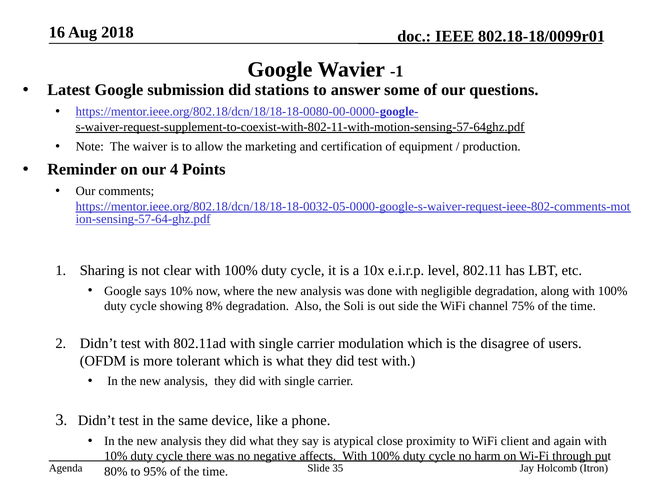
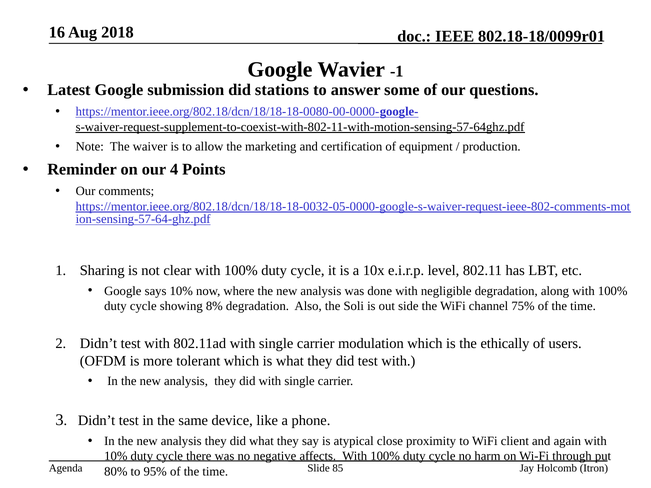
disagree: disagree -> ethically (505, 344)
35: 35 -> 85 (338, 468)
